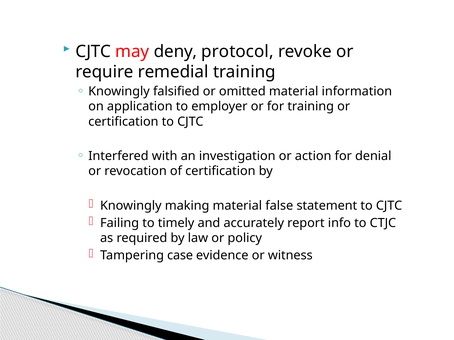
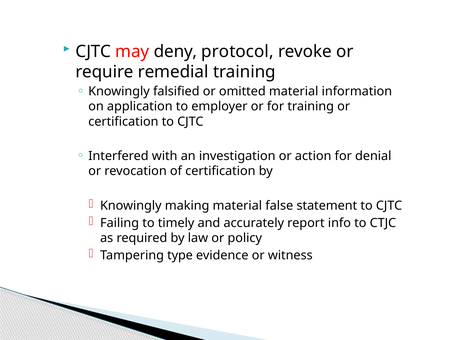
case: case -> type (180, 256)
